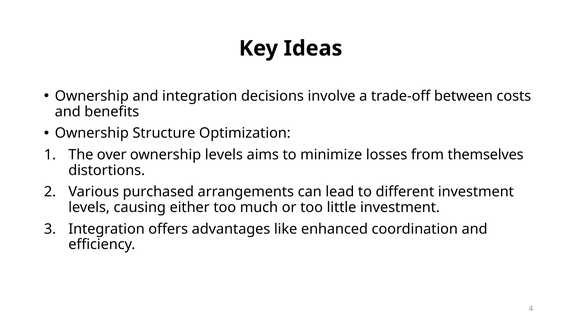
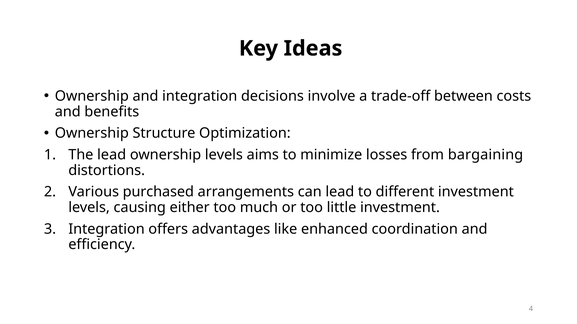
The over: over -> lead (112, 155)
themselves: themselves -> bargaining (486, 155)
